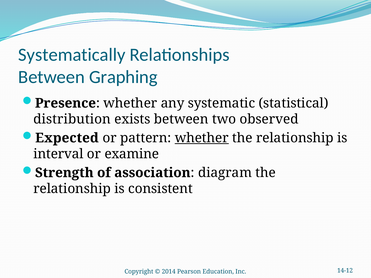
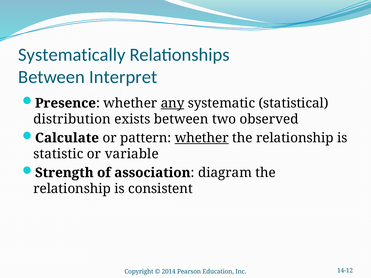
Graphing: Graphing -> Interpret (123, 77)
any underline: none -> present (173, 103)
Expected: Expected -> Calculate (67, 138)
interval: interval -> statistic (58, 154)
examine: examine -> variable (132, 154)
